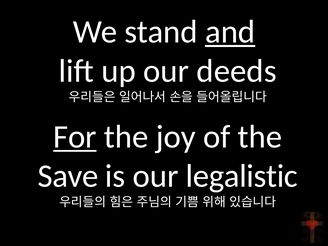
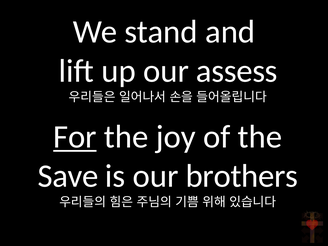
and underline: present -> none (230, 32)
deeds: deeds -> assess (237, 71)
legalistic: legalistic -> brothers (242, 176)
